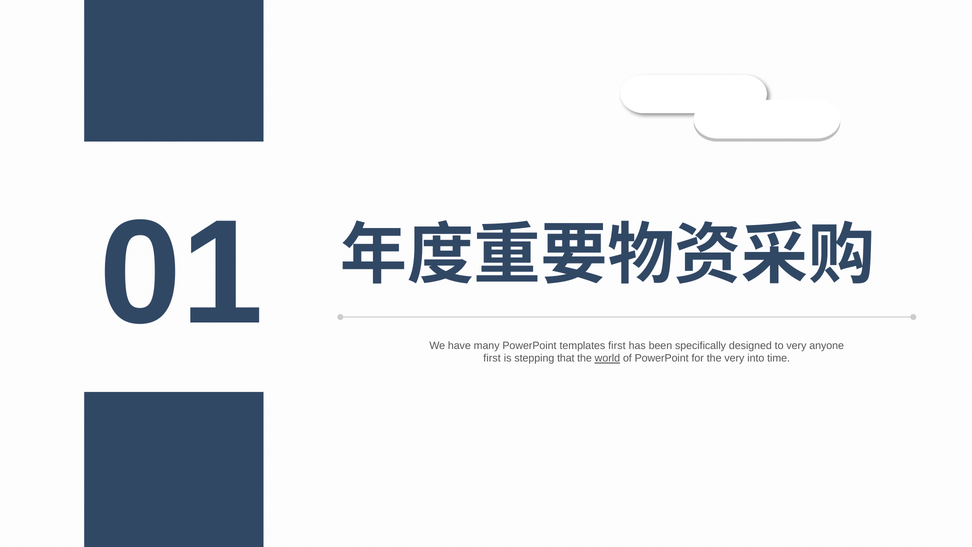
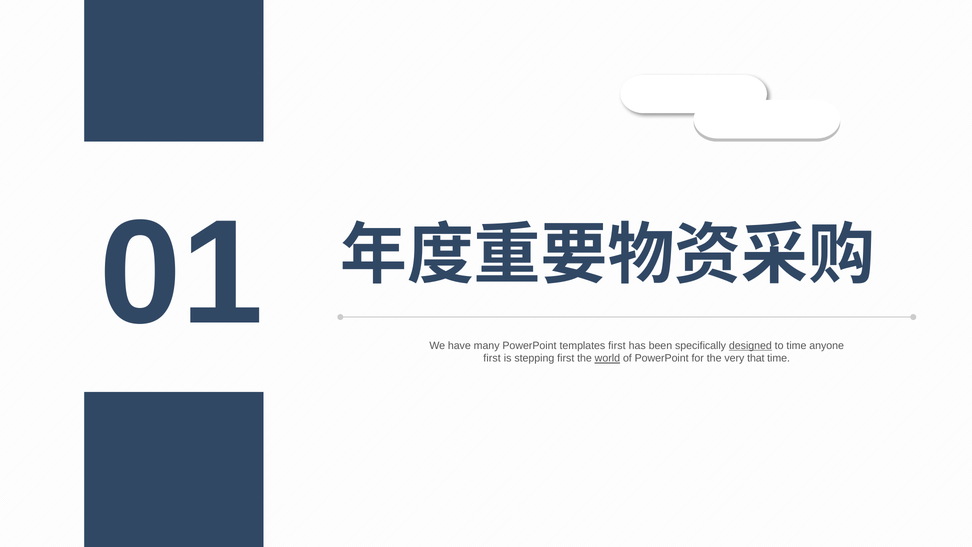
designed underline: none -> present (750, 345)
to very: very -> time (796, 345)
stepping that: that -> first (566, 358)
into: into -> that (756, 358)
